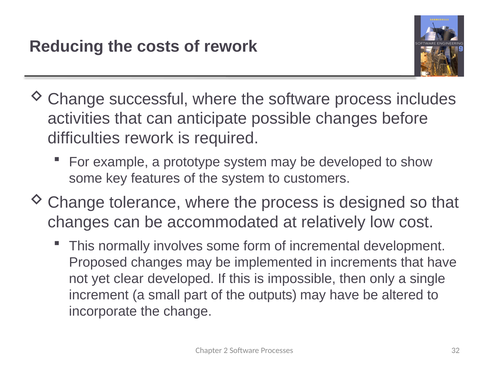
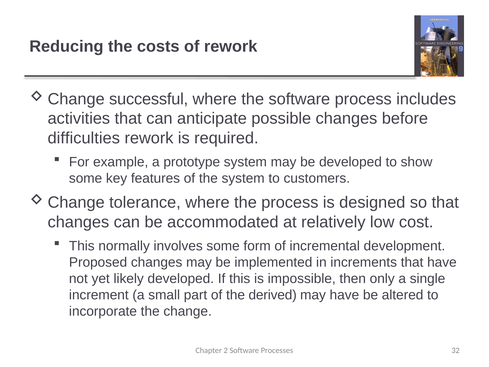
clear: clear -> likely (129, 278)
outputs: outputs -> derived (273, 295)
